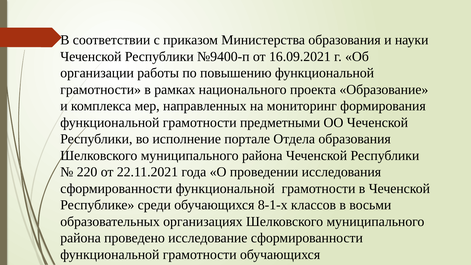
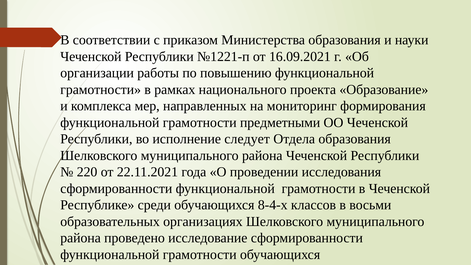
№9400-п: №9400-п -> №1221-п (223, 57)
портале: портале -> следует (247, 139)
8-1-х: 8-1-х -> 8-4-х (273, 205)
